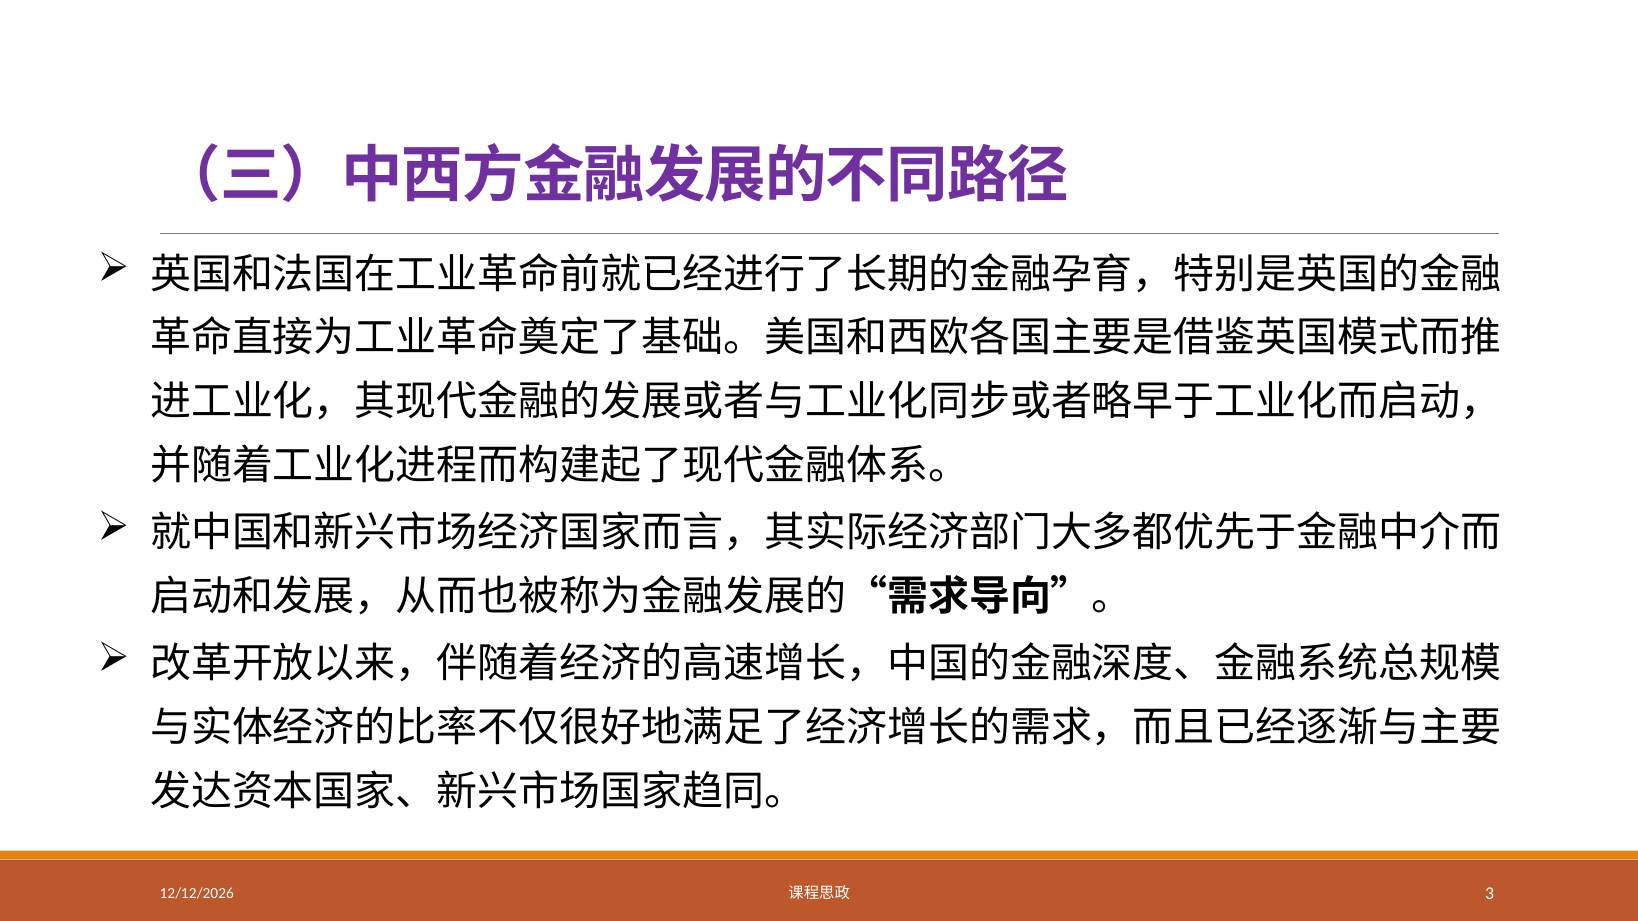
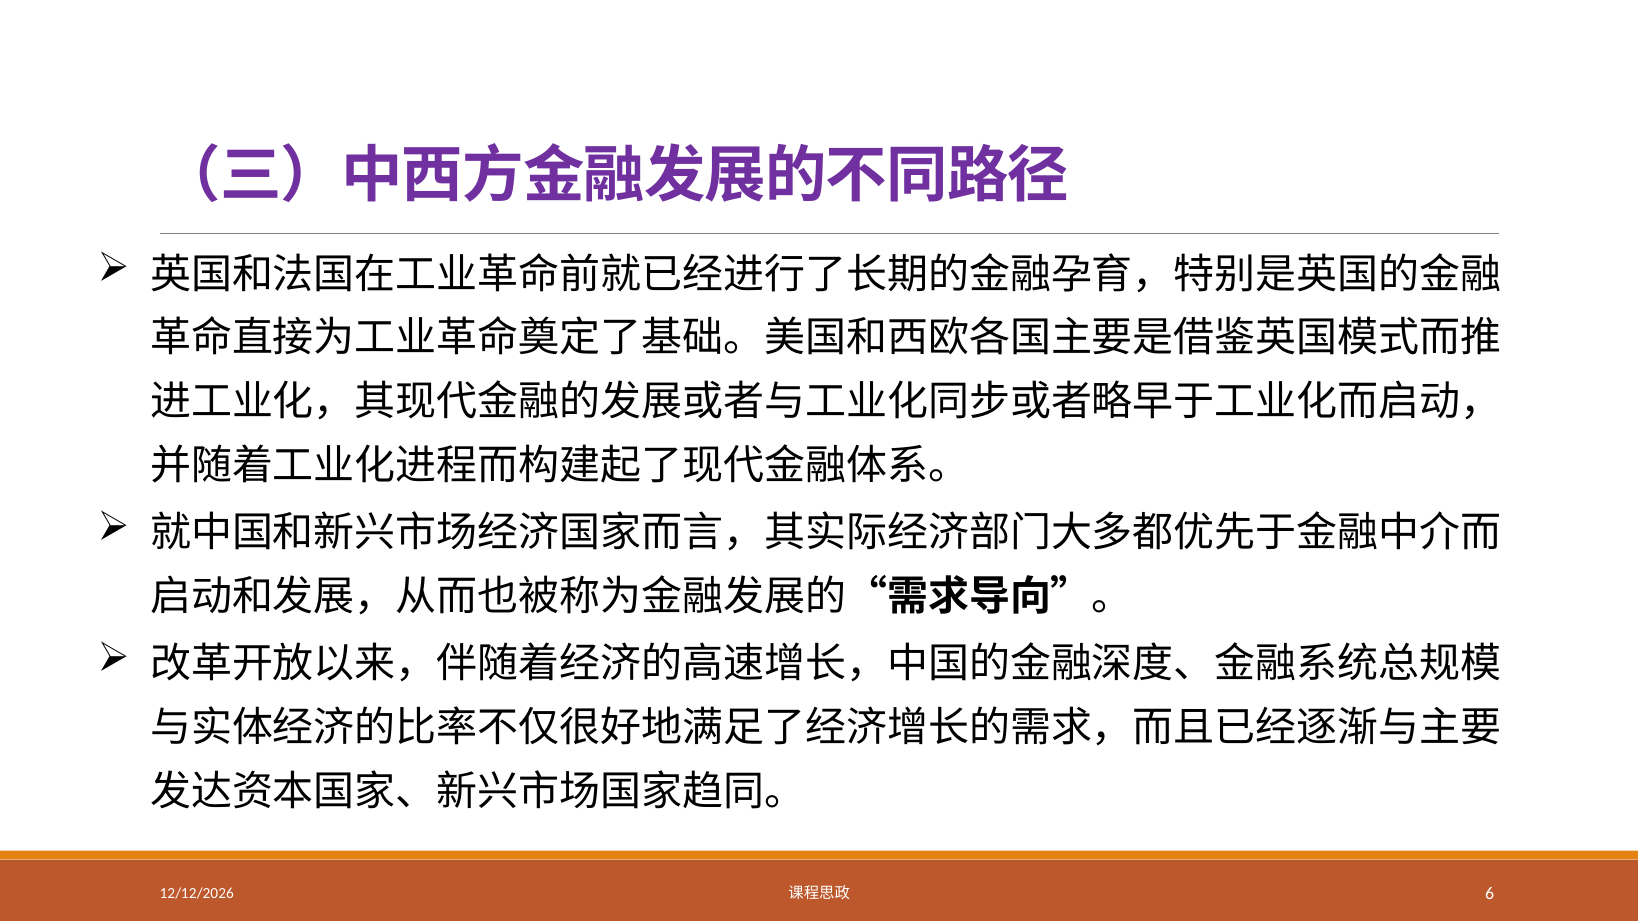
3: 3 -> 6 (1490, 894)
